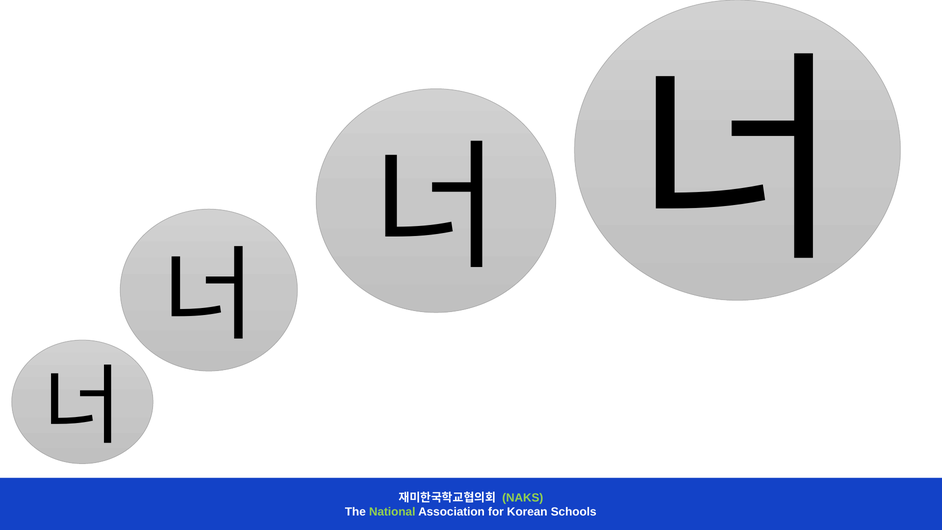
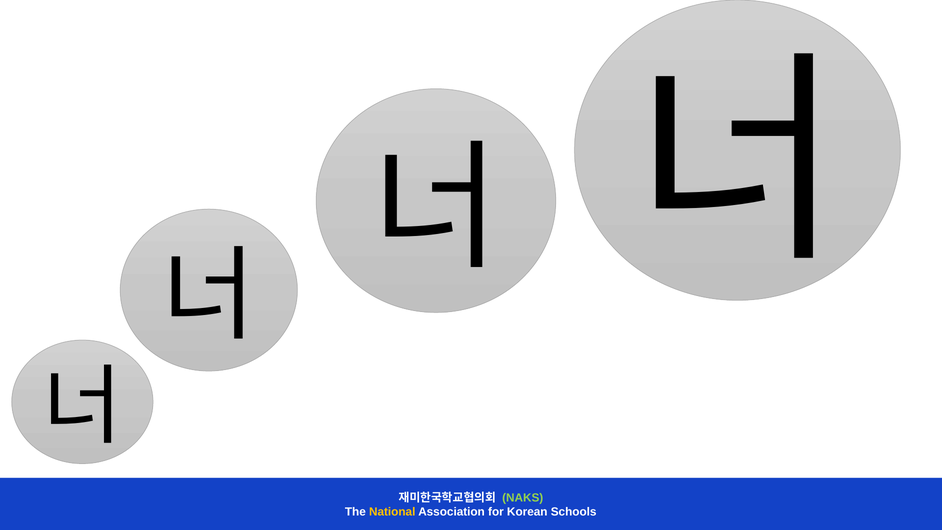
National colour: light green -> yellow (392, 512)
